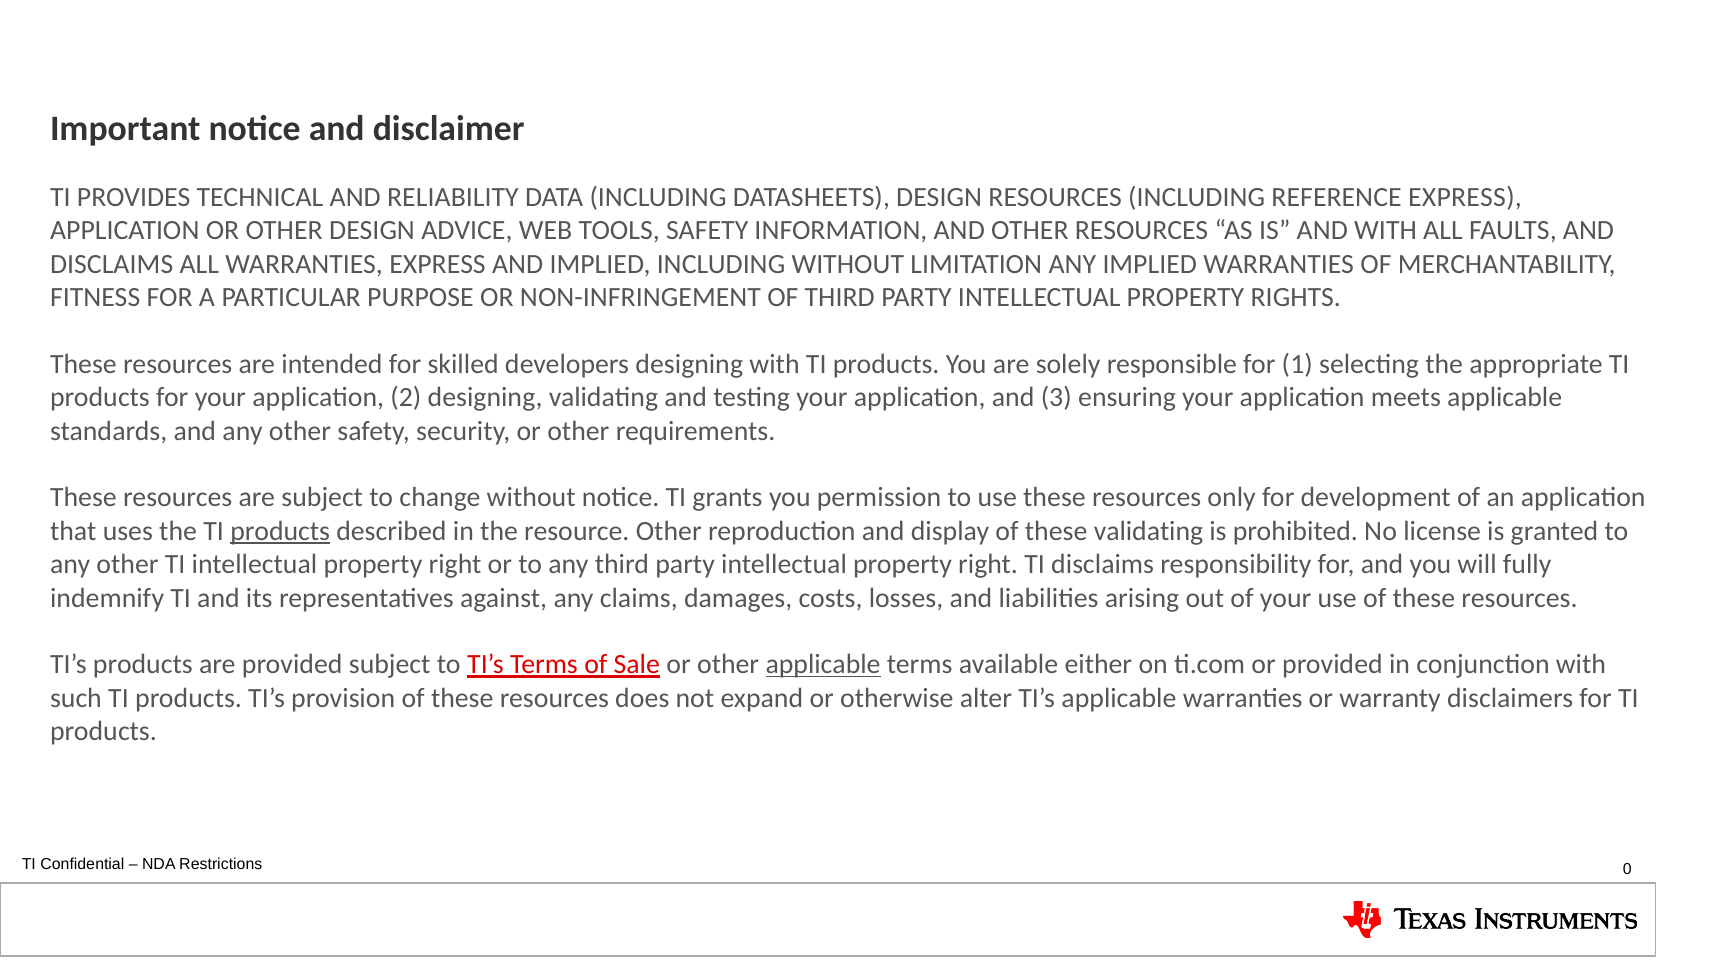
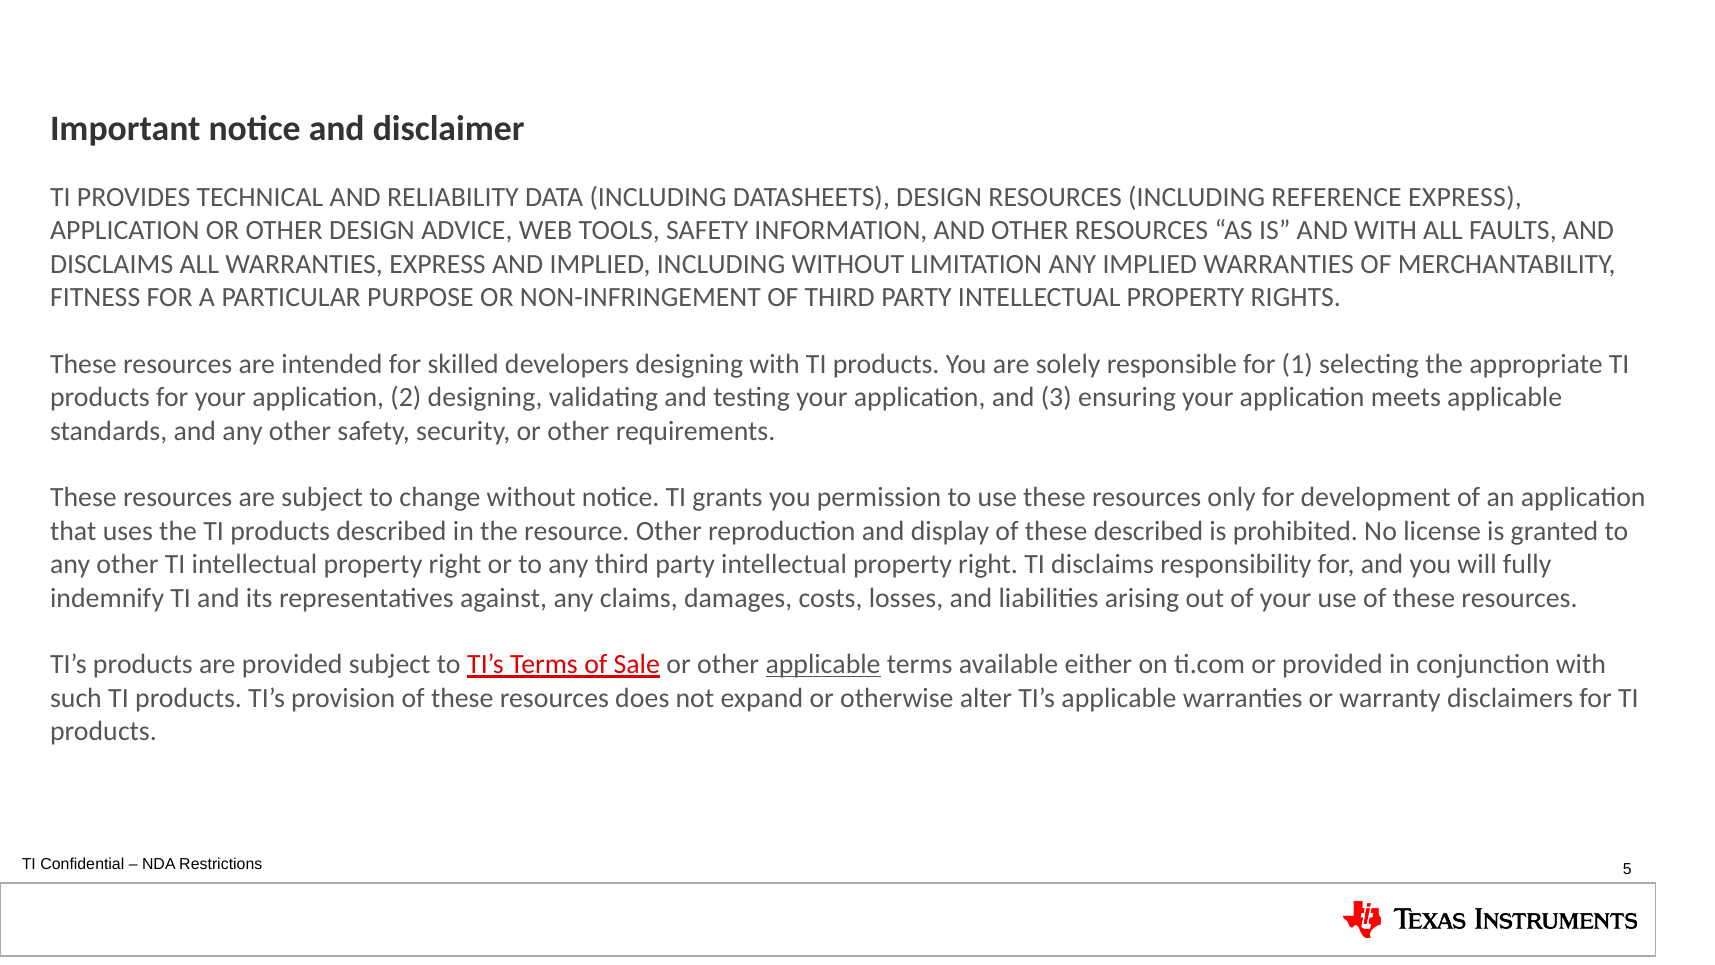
products underline: present -> none (280, 531)
these validating: validating -> described (1149, 531)
0: 0 -> 5 (1627, 869)
